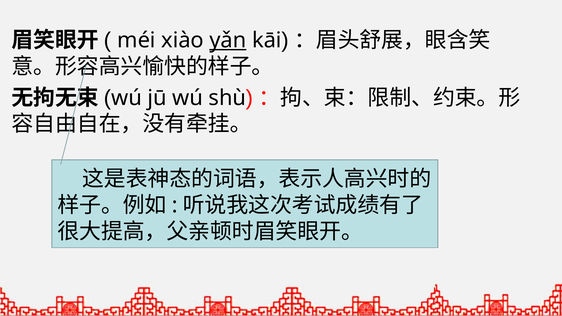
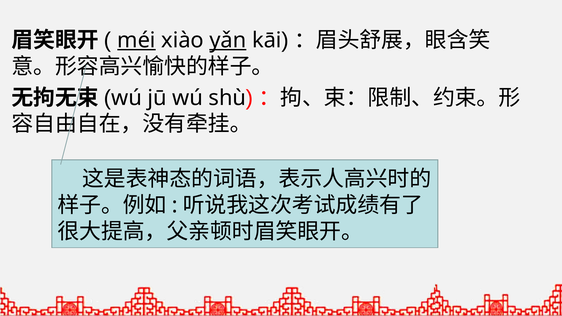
méi underline: none -> present (136, 40)
